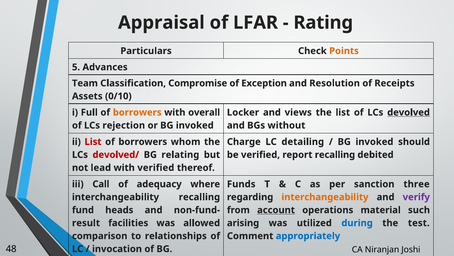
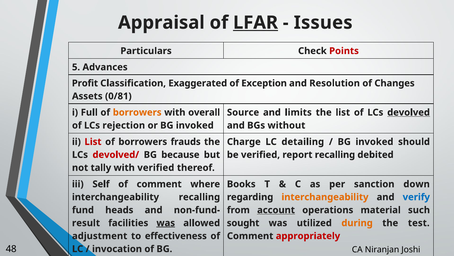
LFAR underline: none -> present (256, 23)
Rating: Rating -> Issues (323, 23)
Points colour: orange -> red (344, 51)
Team: Team -> Profit (85, 83)
Compromise: Compromise -> Exaggerated (198, 83)
Receipts: Receipts -> Changes (395, 83)
0/10: 0/10 -> 0/81 (118, 96)
Locker: Locker -> Source (243, 112)
views: views -> limits (298, 112)
whom: whom -> frauds (186, 141)
relating: relating -> because (180, 154)
lead: lead -> tally (101, 167)
Call: Call -> Self (101, 184)
of adequacy: adequacy -> comment (159, 184)
Funds: Funds -> Books (241, 184)
three: three -> down (417, 184)
verify colour: purple -> blue (416, 197)
was underline: none -> present (166, 222)
arising: arising -> sought (243, 222)
during colour: blue -> orange (357, 222)
comparison: comparison -> adjustment (100, 235)
relationships: relationships -> effectiveness (176, 235)
appropriately colour: blue -> red (308, 235)
